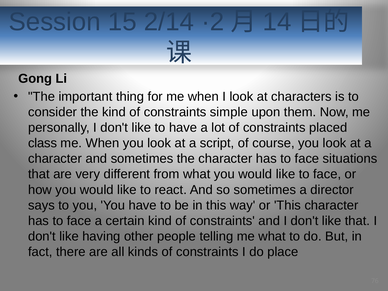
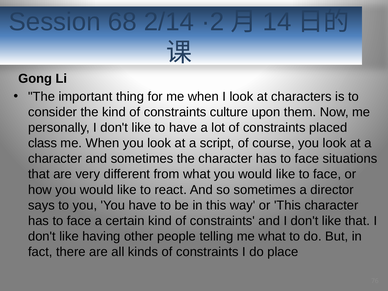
15: 15 -> 68 (122, 22)
simple: simple -> culture (229, 112)
